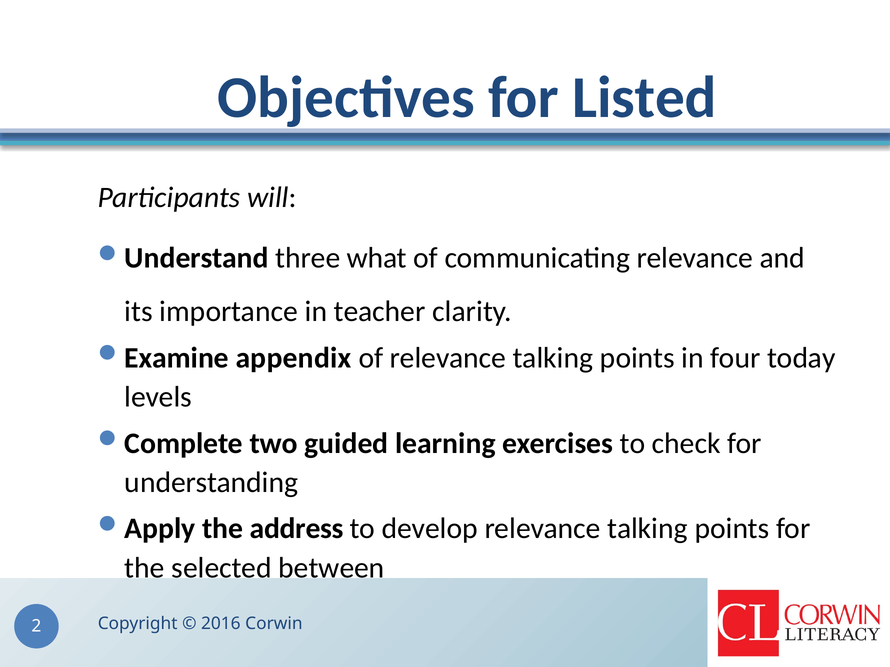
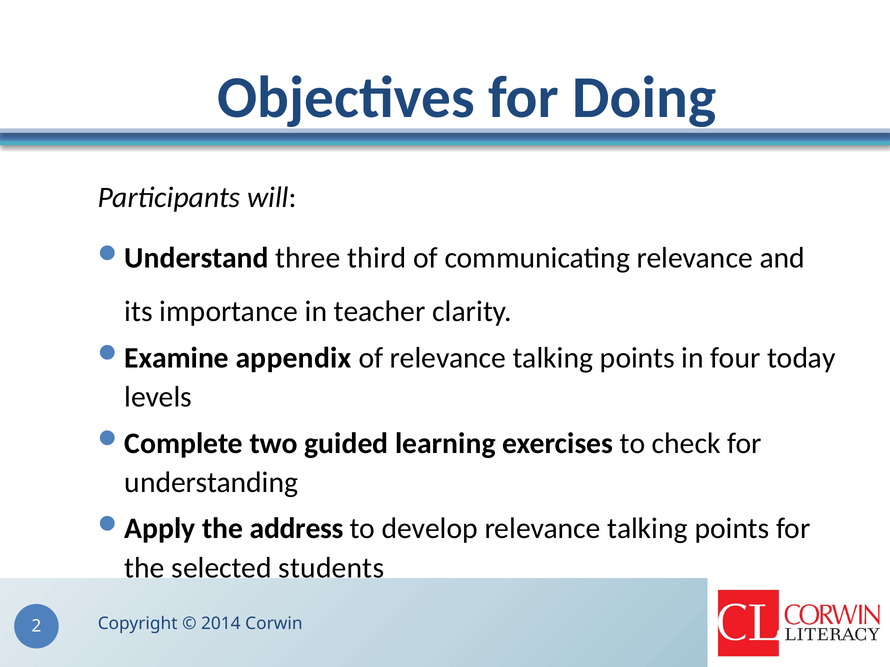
Listed: Listed -> Doing (644, 98)
what: what -> third (377, 258)
between: between -> students (331, 568)
2016: 2016 -> 2014 (221, 624)
